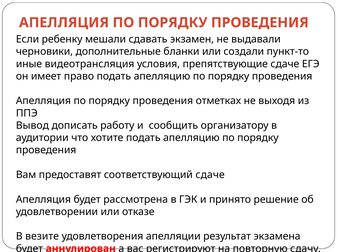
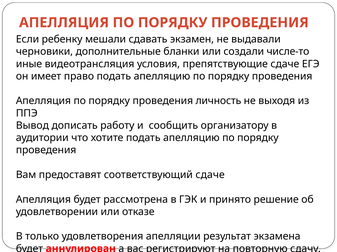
пункт-то: пункт-то -> числе-то (288, 52)
отметках: отметках -> личность (218, 101)
везите: везите -> только (42, 237)
